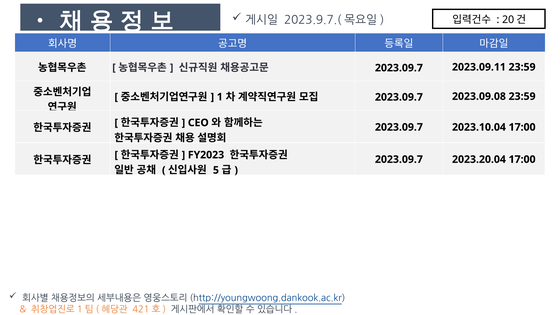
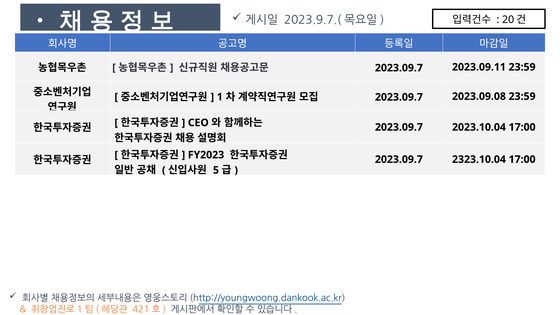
2023.20.04: 2023.20.04 -> 2323.10.04 (479, 159)
